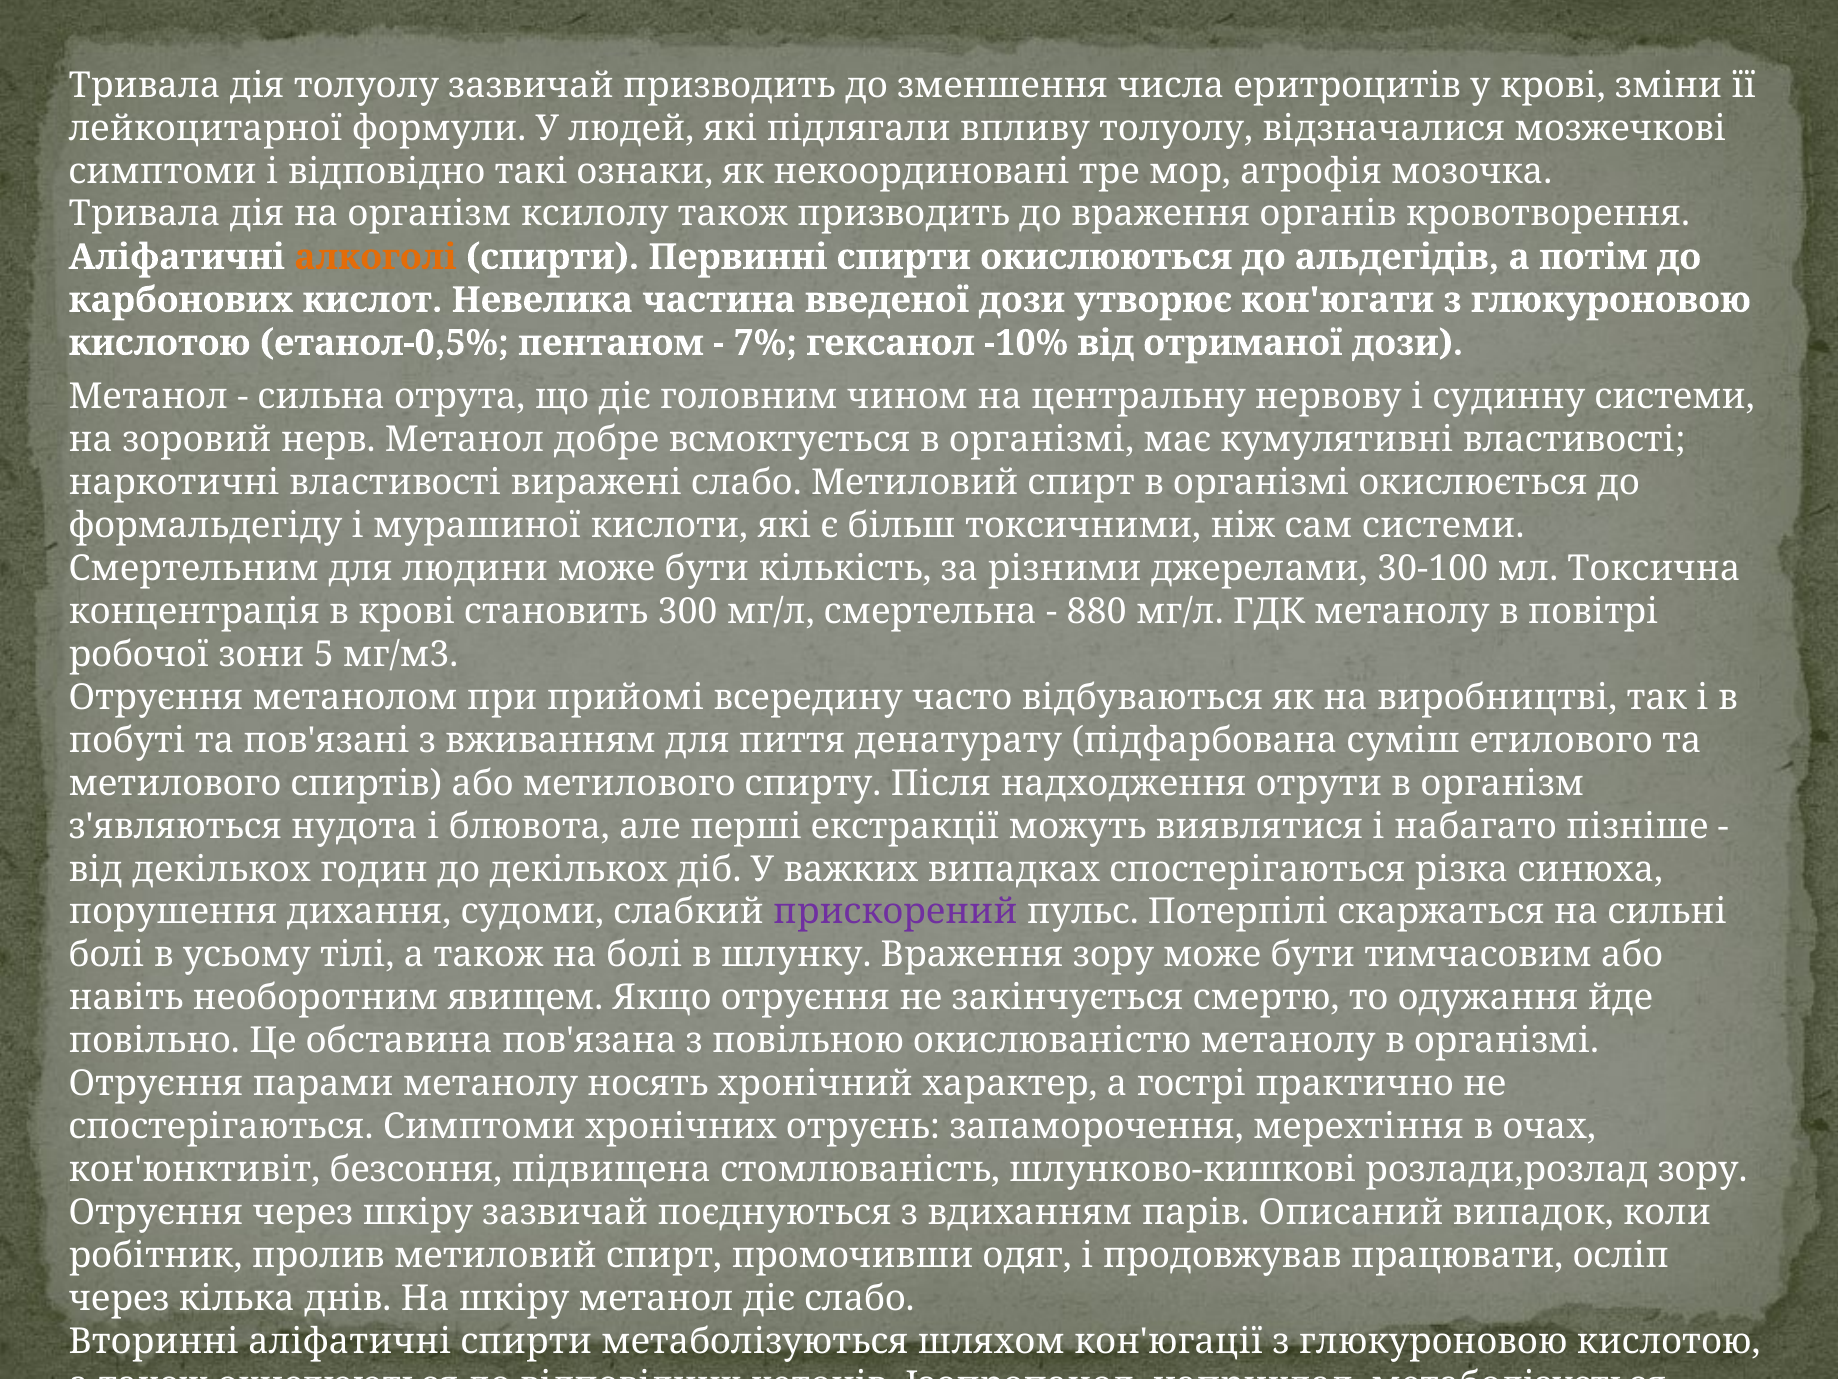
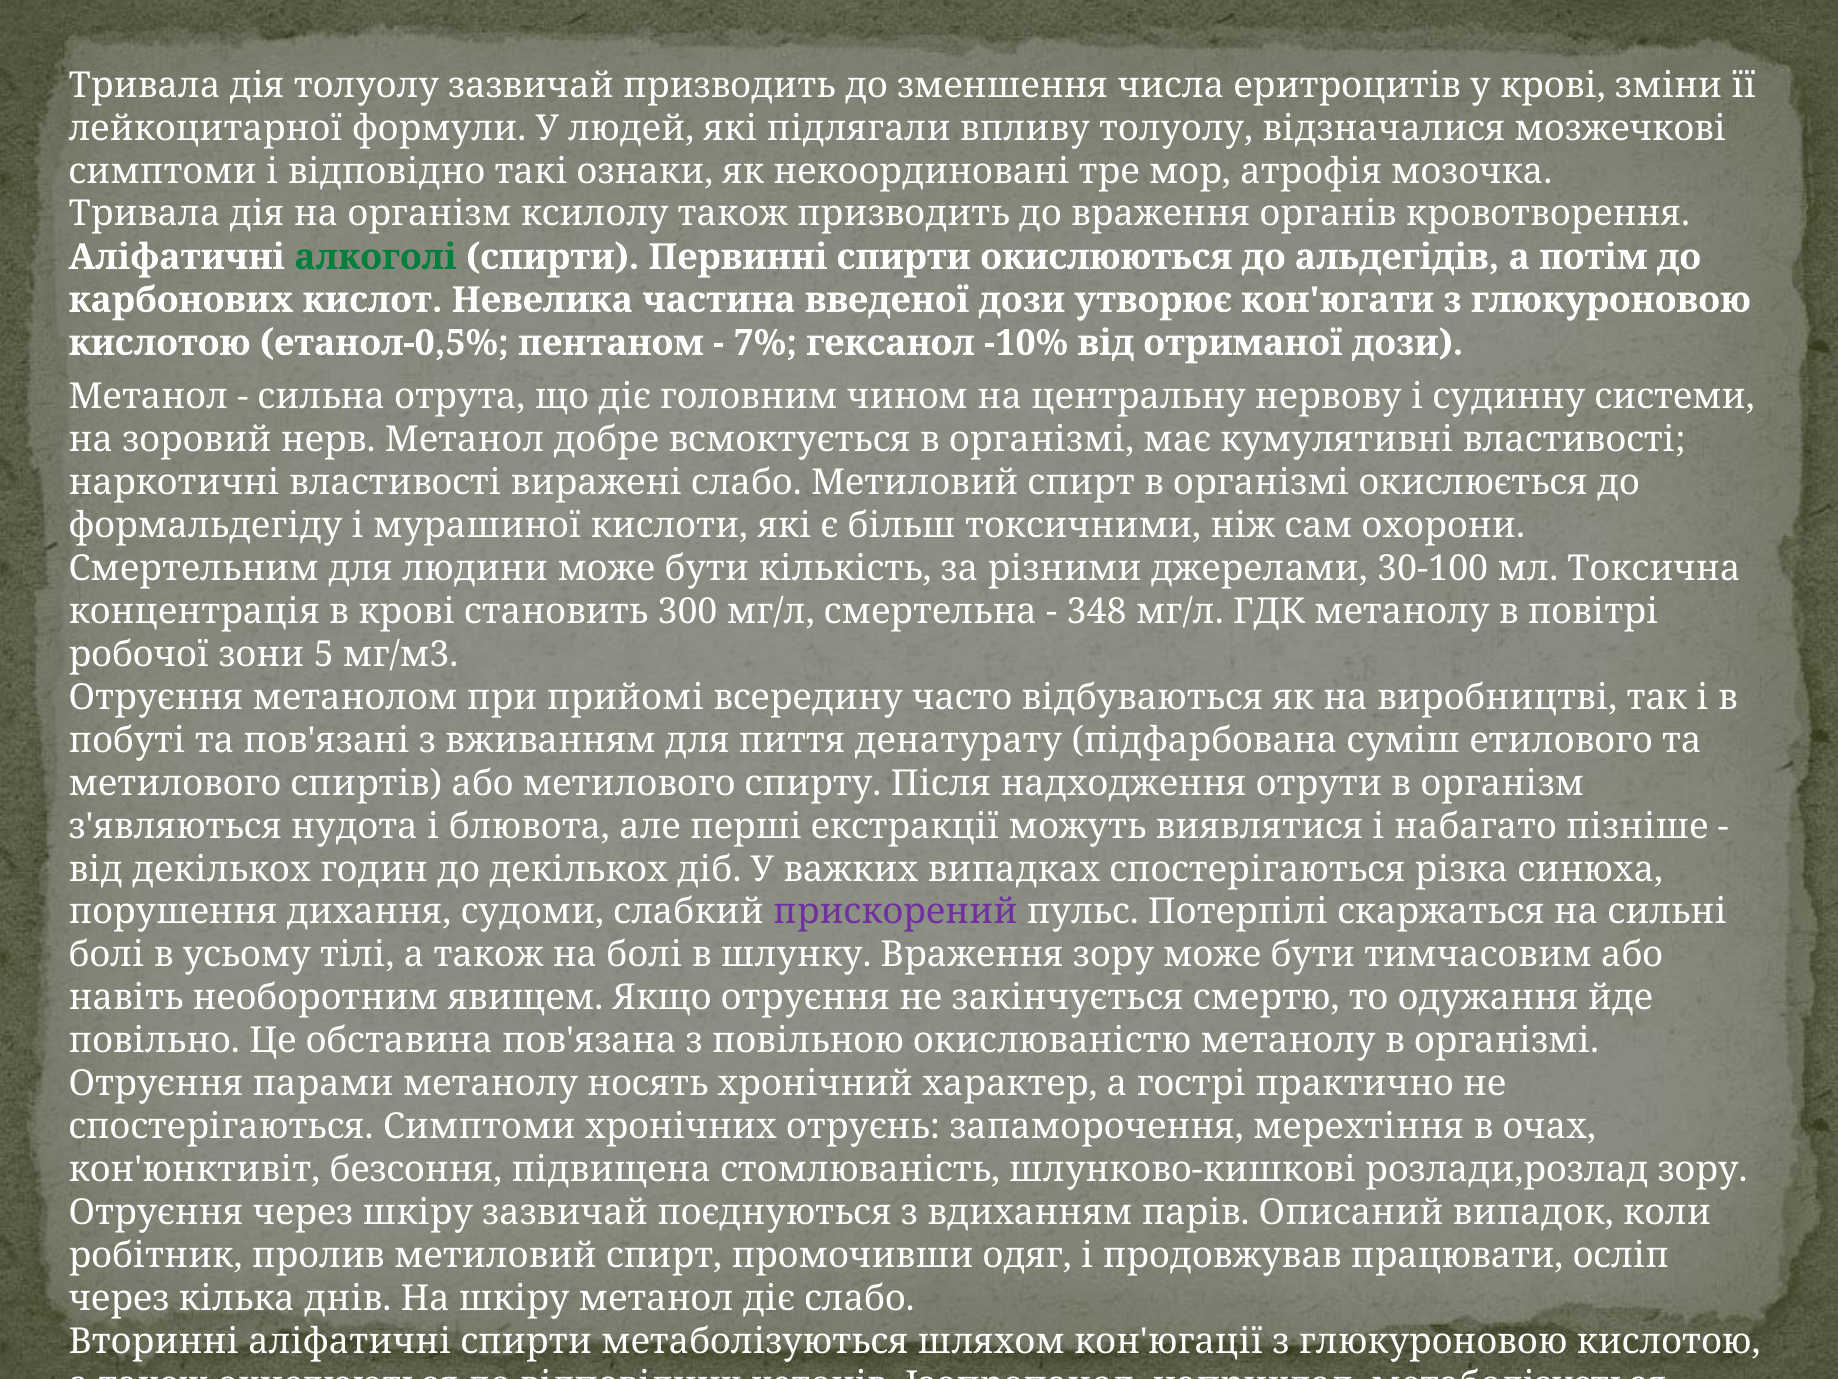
алкоголі colour: orange -> green (376, 257)
сам системи: системи -> охорони (1443, 526)
880: 880 -> 348 (1097, 611)
